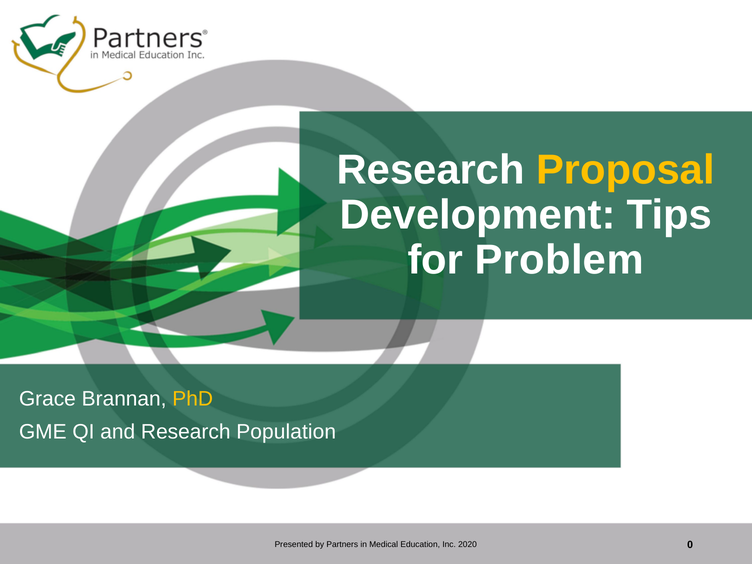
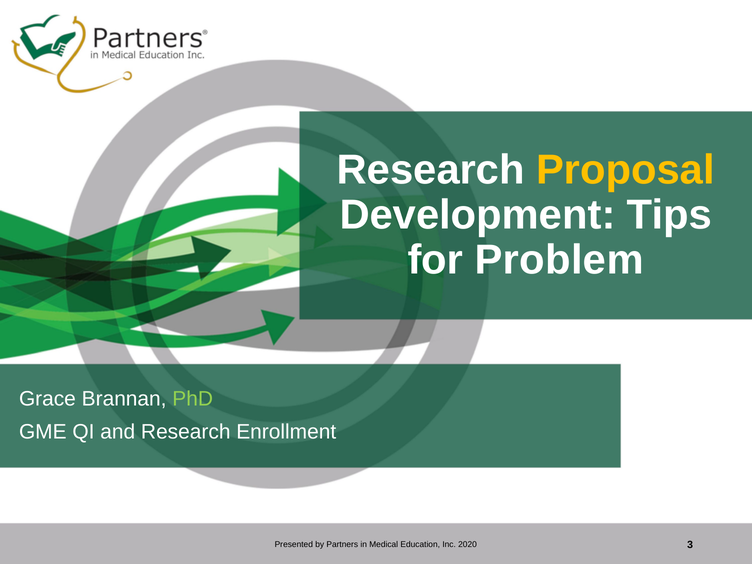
PhD colour: yellow -> light green (193, 399)
Population: Population -> Enrollment (286, 432)
0: 0 -> 3 (690, 545)
